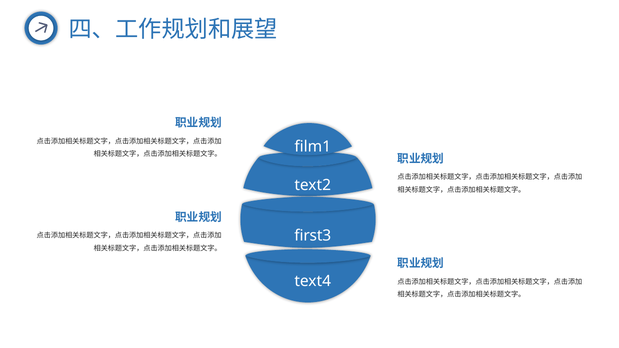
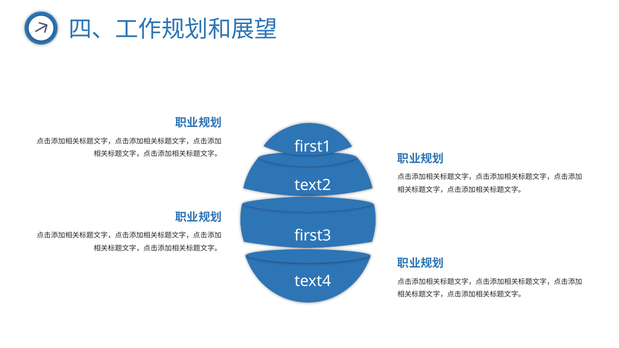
film1: film1 -> first1 (313, 147)
